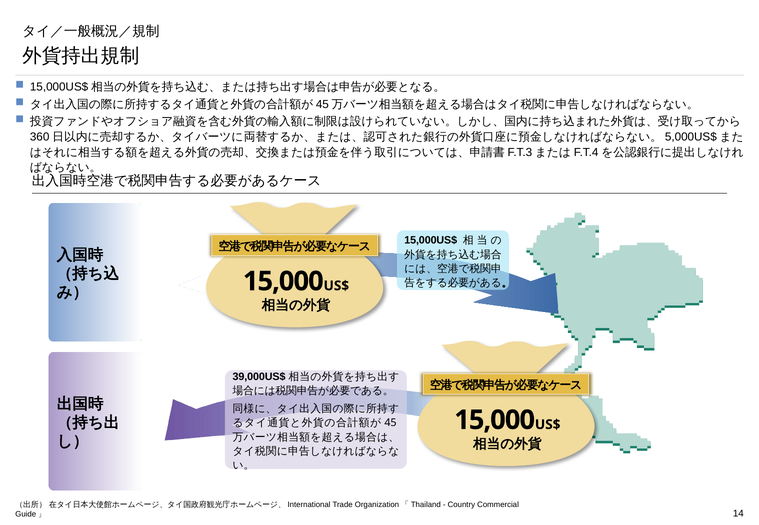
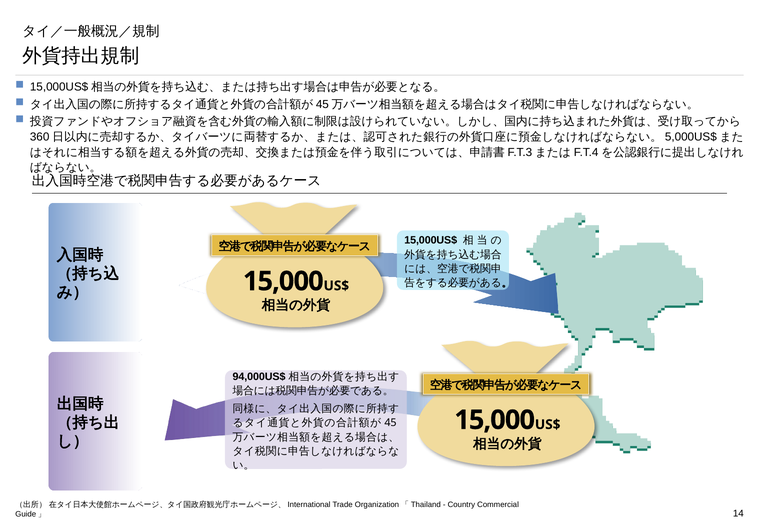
39,000US$: 39,000US$ -> 94,000US$ (259, 377)
